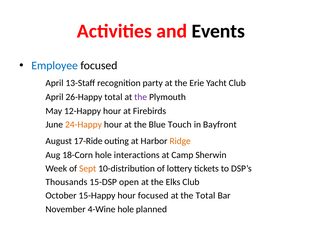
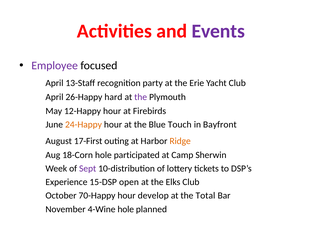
Events colour: black -> purple (218, 31)
Employee colour: blue -> purple (55, 66)
26-Happy total: total -> hard (113, 97)
17-Ride: 17-Ride -> 17-First (88, 141)
interactions: interactions -> participated (137, 155)
Sept colour: orange -> purple (88, 169)
Thousands: Thousands -> Experience (66, 182)
15-Happy: 15-Happy -> 70-Happy (97, 196)
hour focused: focused -> develop (153, 196)
